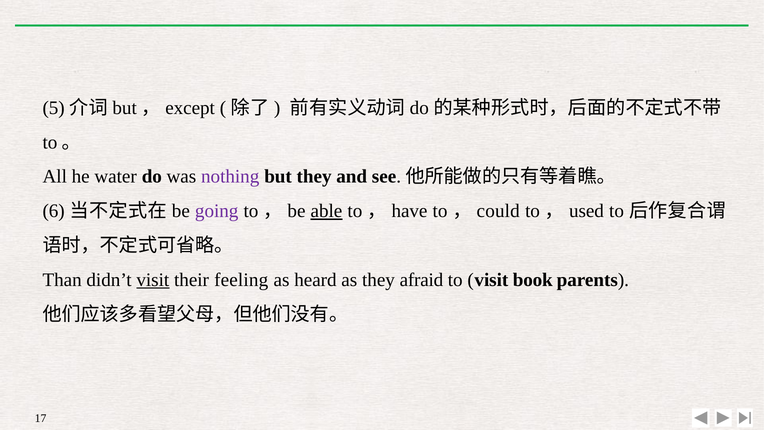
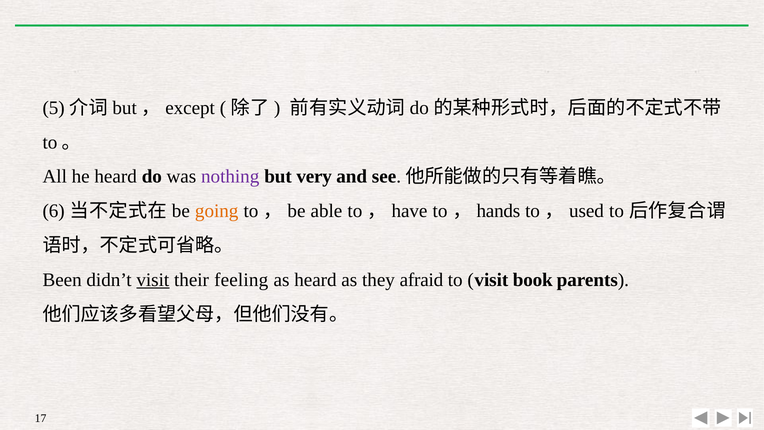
he water: water -> heard (116, 177)
but they: they -> very (314, 177)
going colour: purple -> orange (217, 211)
able underline: present -> none (326, 211)
could: could -> hands (498, 211)
Than: Than -> Been (62, 280)
